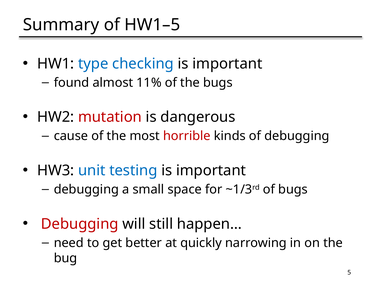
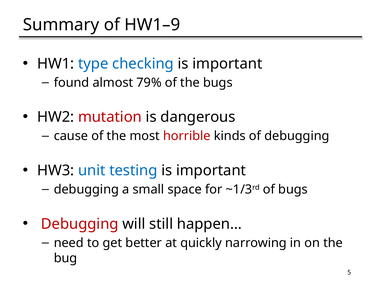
HW1–5: HW1–5 -> HW1–9 (152, 25)
11%: 11% -> 79% (149, 83)
